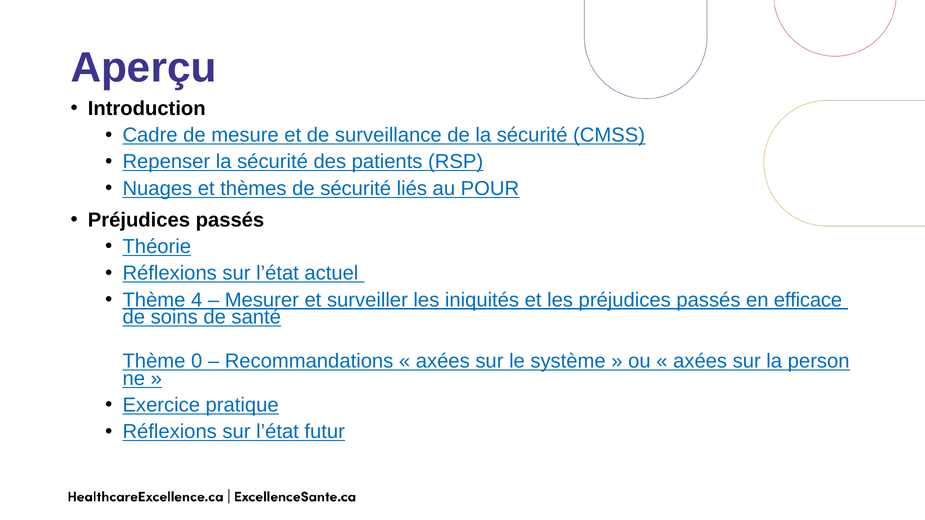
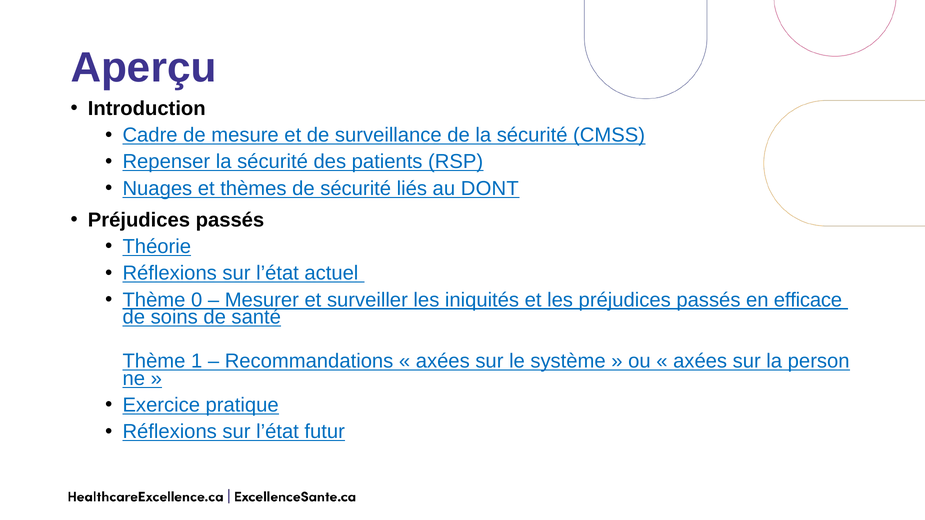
POUR: POUR -> DONT (490, 189)
4: 4 -> 0 (197, 300)
0: 0 -> 1 (197, 361)
